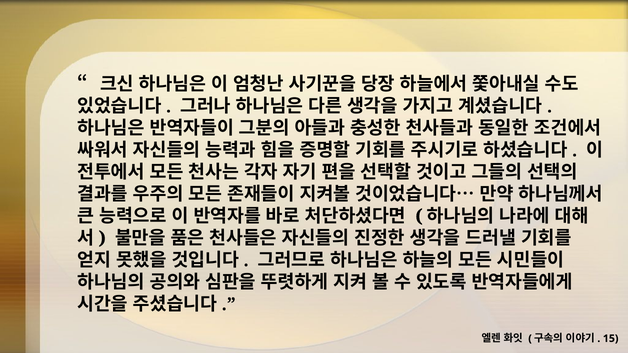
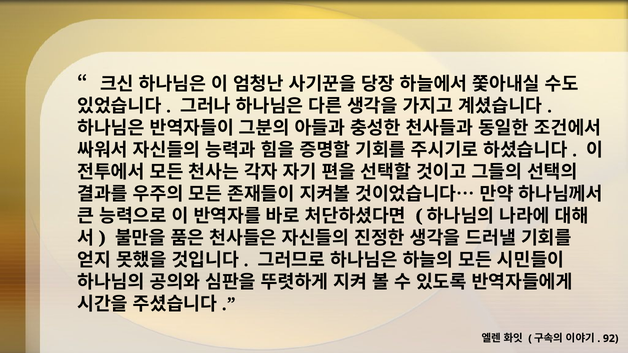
15: 15 -> 92 (611, 339)
